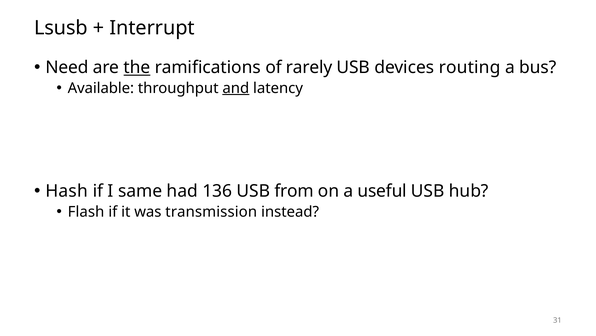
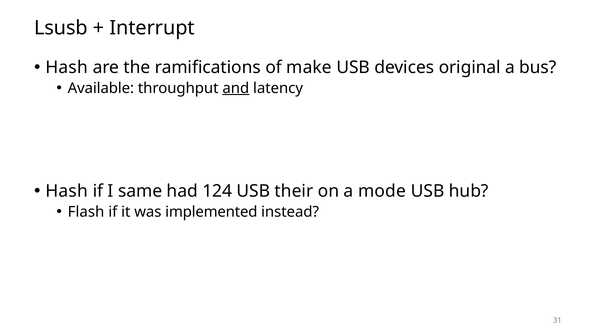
Need: Need -> Hash (67, 67)
the underline: present -> none (137, 67)
rarely: rarely -> make (309, 67)
routing: routing -> original (470, 67)
136: 136 -> 124 (217, 191)
from: from -> their (294, 191)
useful: useful -> mode (382, 191)
transmission: transmission -> implemented (211, 211)
